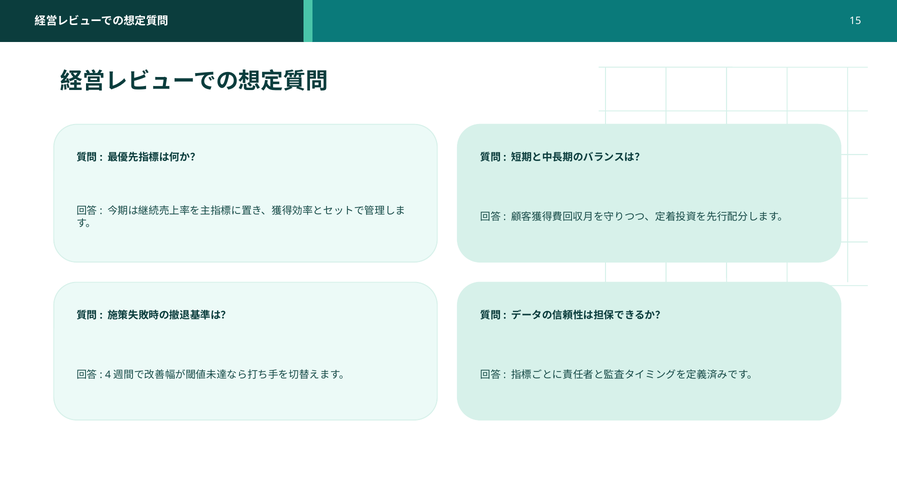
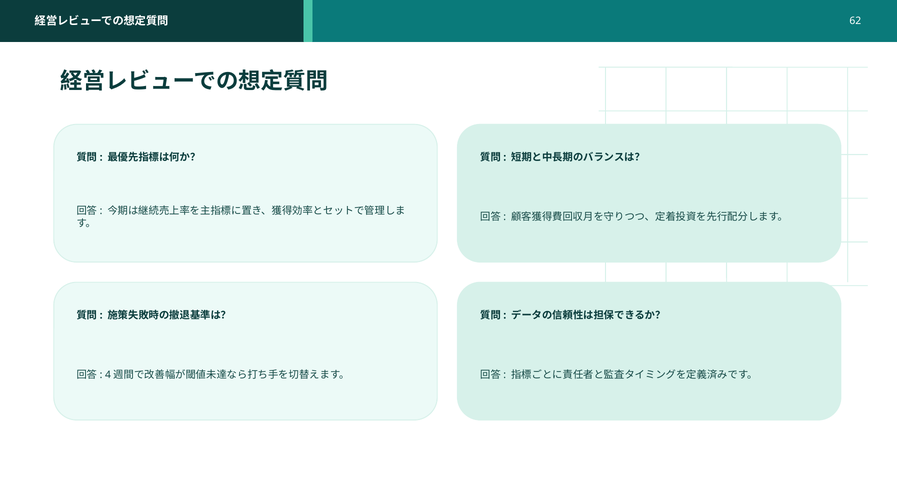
15: 15 -> 62 (855, 21)
